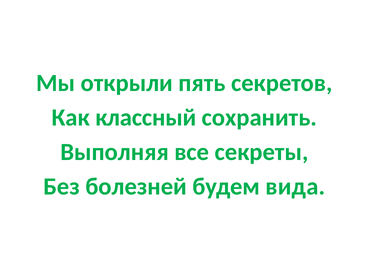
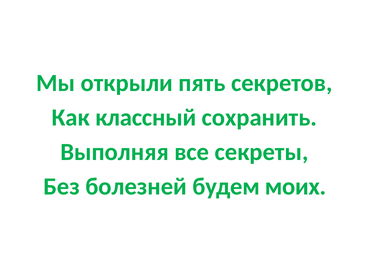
вида: вида -> моих (296, 186)
